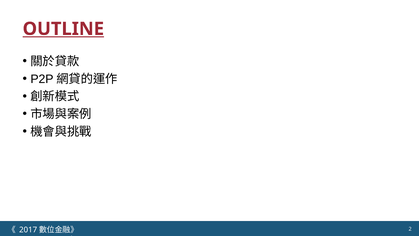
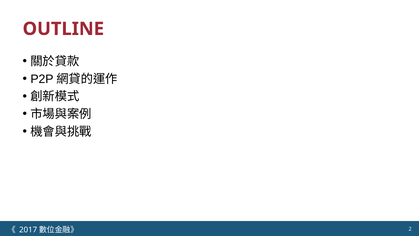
OUTLINE underline: present -> none (63, 29)
